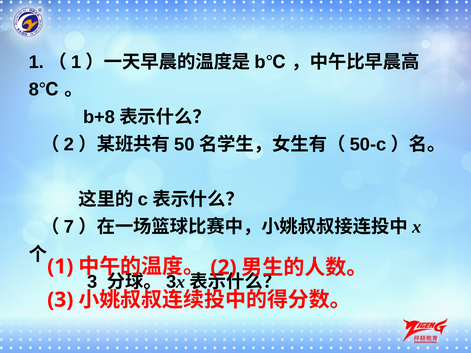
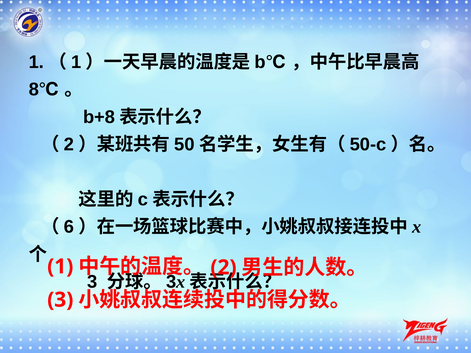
7: 7 -> 6 (69, 227)
